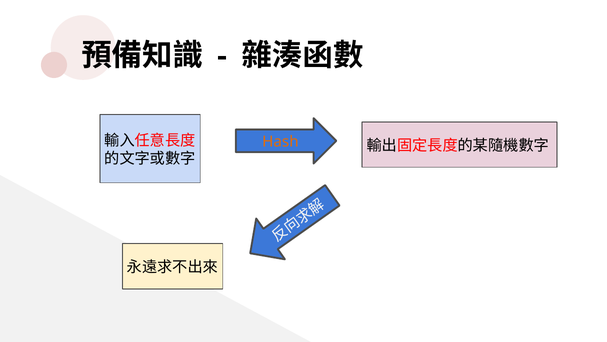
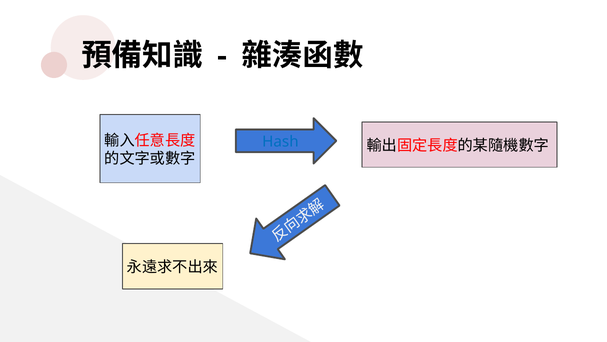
Hash colour: orange -> blue (280, 142)
